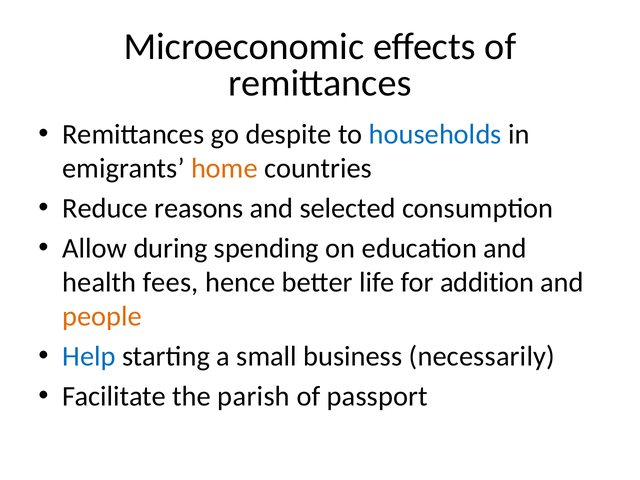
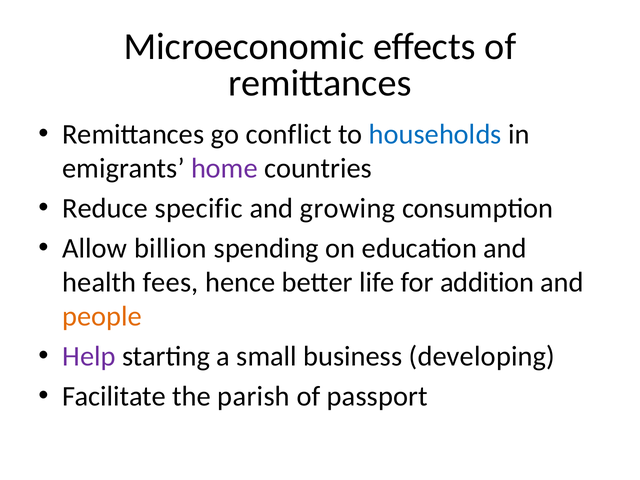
despite: despite -> conflict (289, 134)
home colour: orange -> purple (224, 168)
reasons: reasons -> specific (199, 208)
selected: selected -> growing (348, 208)
during: during -> billion (170, 248)
Help colour: blue -> purple (89, 356)
necessarily: necessarily -> developing (482, 356)
